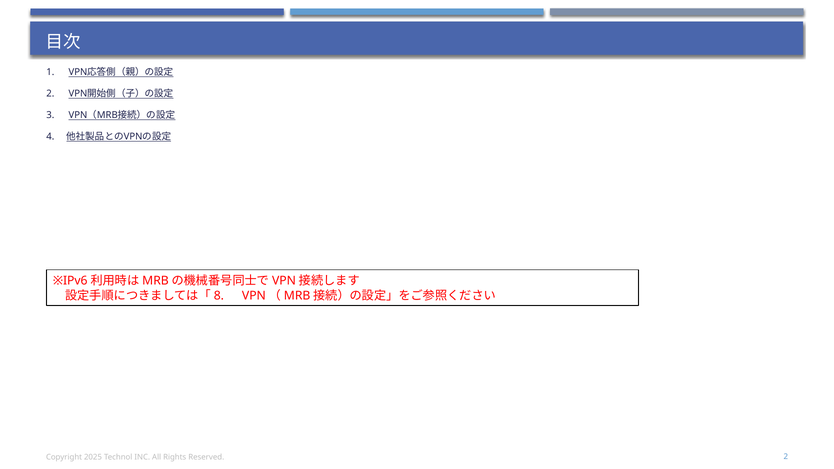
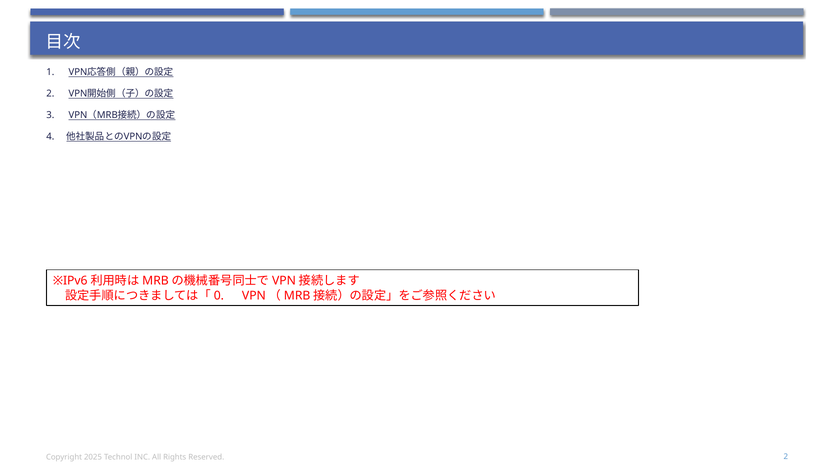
8: 8 -> 0 (219, 296)
